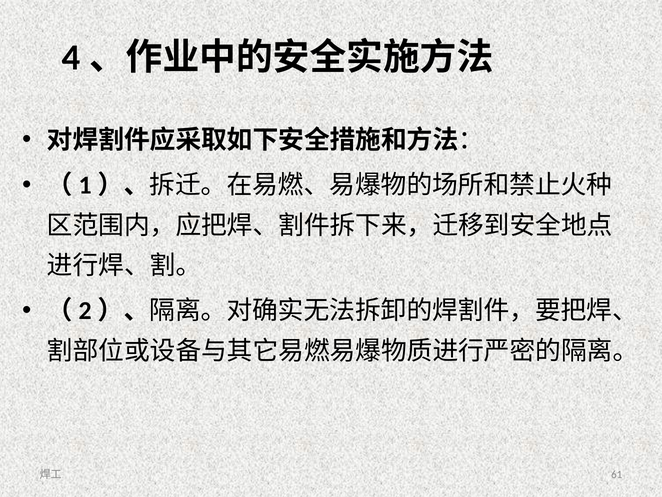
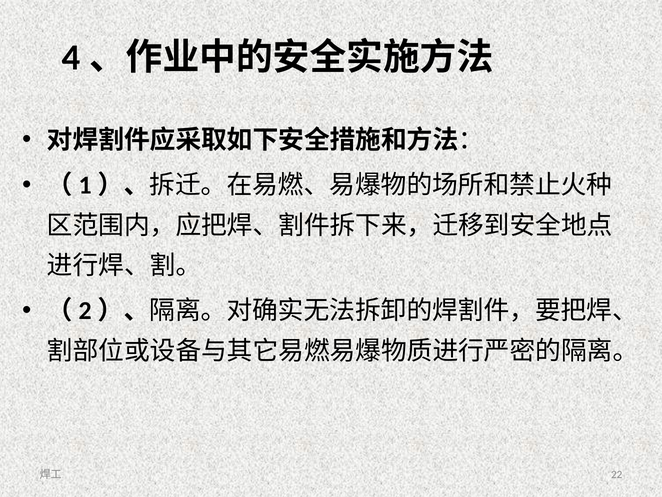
61: 61 -> 22 (617, 474)
